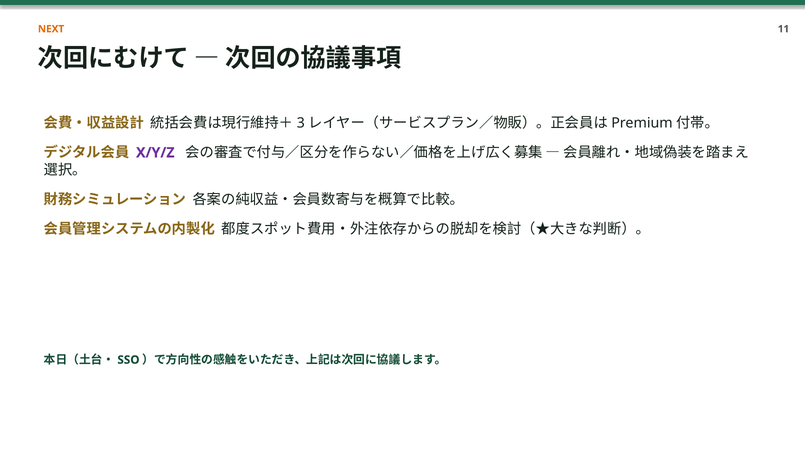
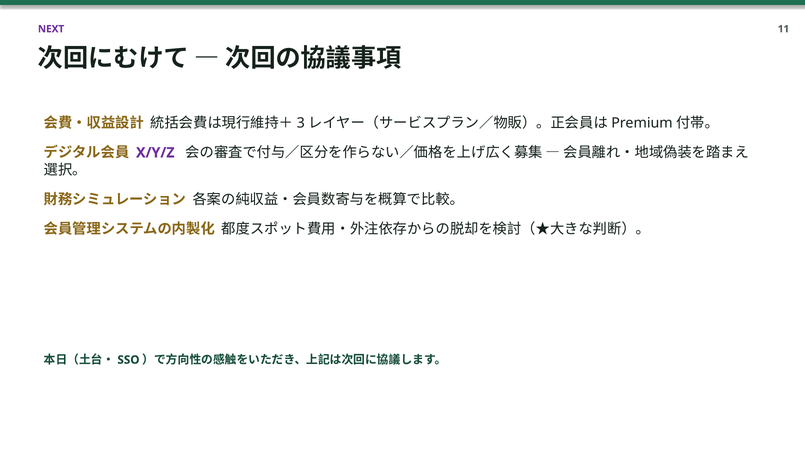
NEXT colour: orange -> purple (51, 29)
